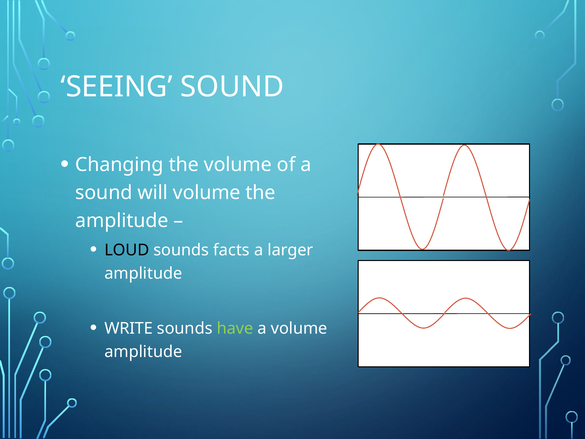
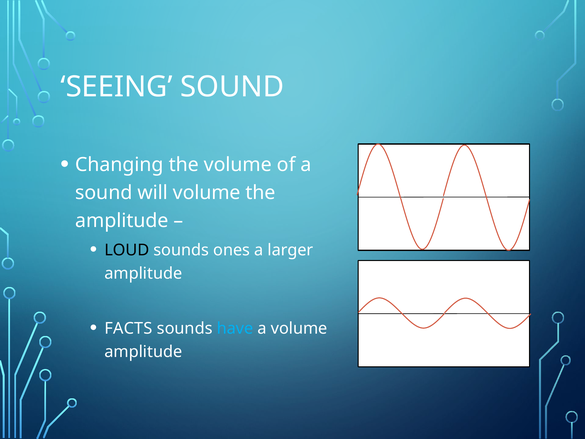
facts: facts -> ones (232, 250)
WRITE: WRITE -> FACTS (128, 328)
have colour: light green -> light blue (235, 328)
